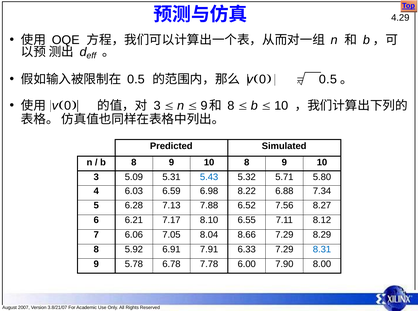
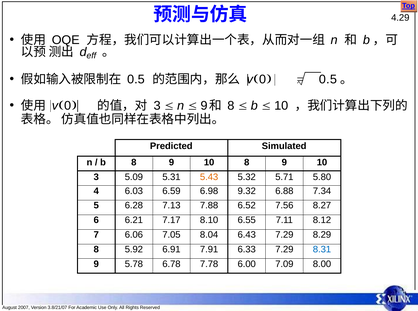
5.43 colour: blue -> orange (209, 177)
8.22: 8.22 -> 9.32 (247, 191)
8.66: 8.66 -> 6.43 (247, 235)
7.90: 7.90 -> 7.09 (284, 264)
